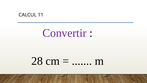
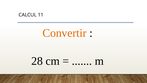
Convertir colour: purple -> orange (65, 33)
